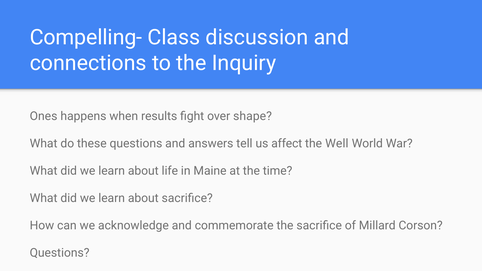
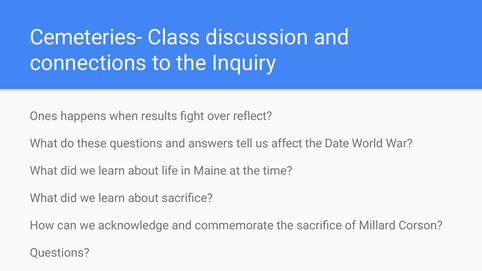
Compelling-: Compelling- -> Cemeteries- (86, 38)
shape: shape -> reflect (253, 116)
Well: Well -> Date (337, 144)
